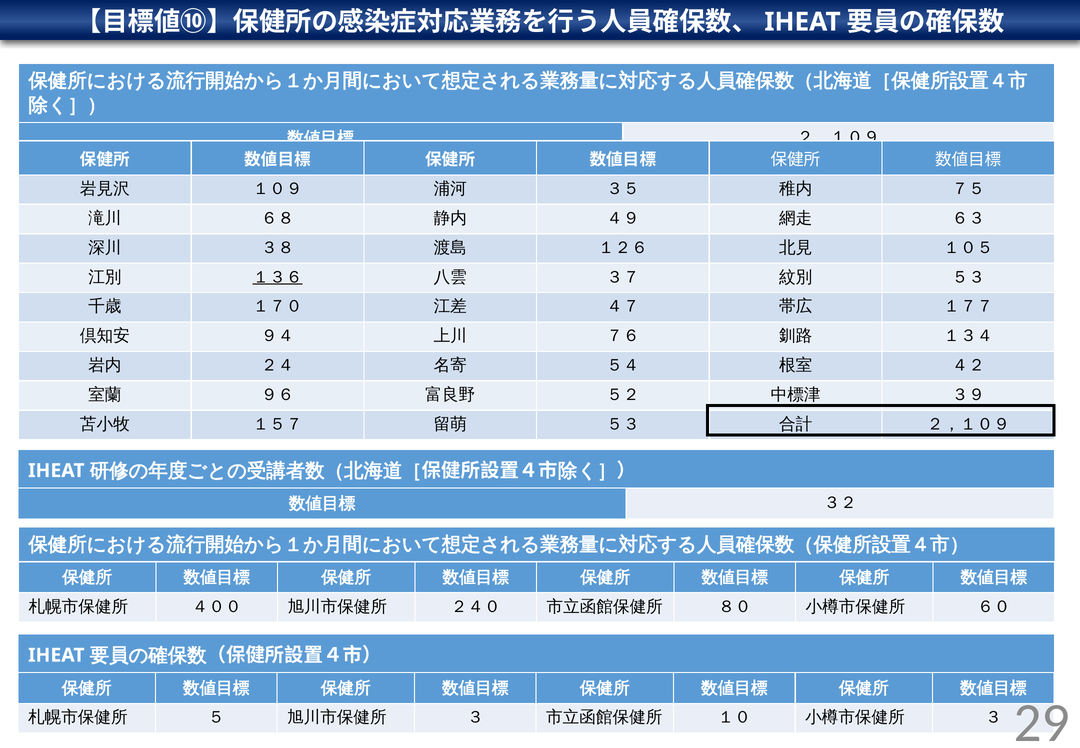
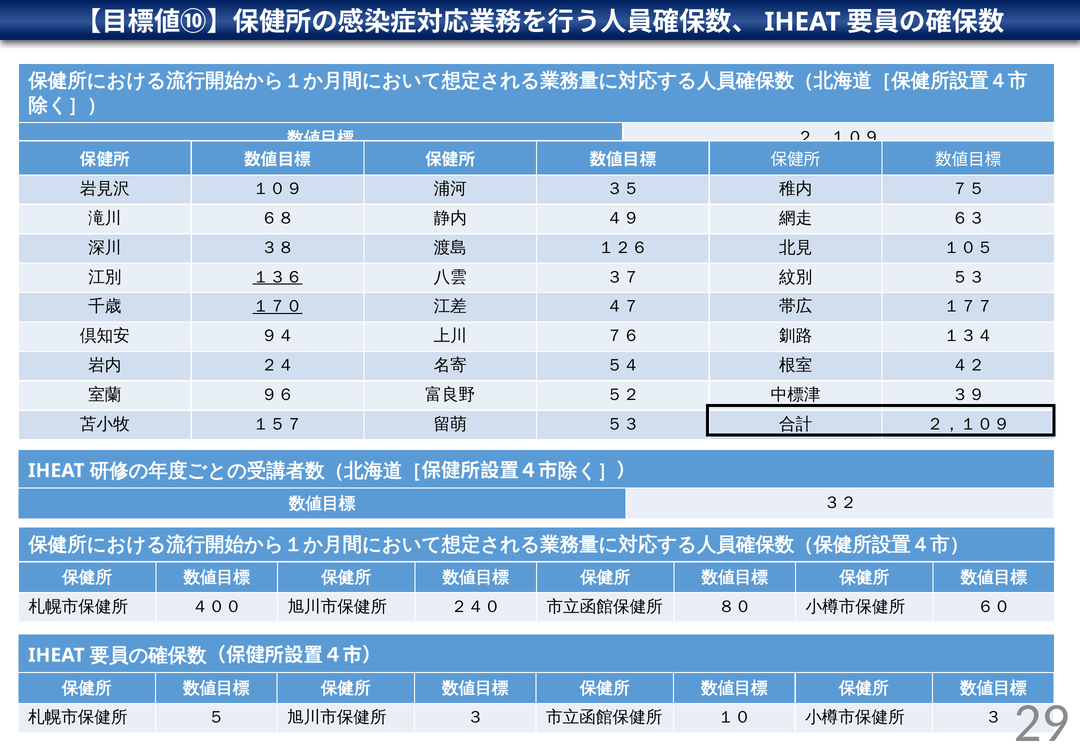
１７０ underline: none -> present (278, 306)
